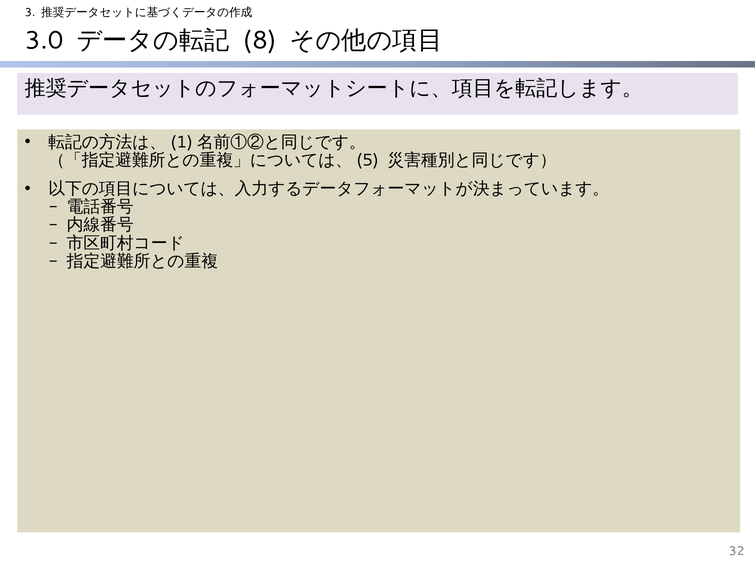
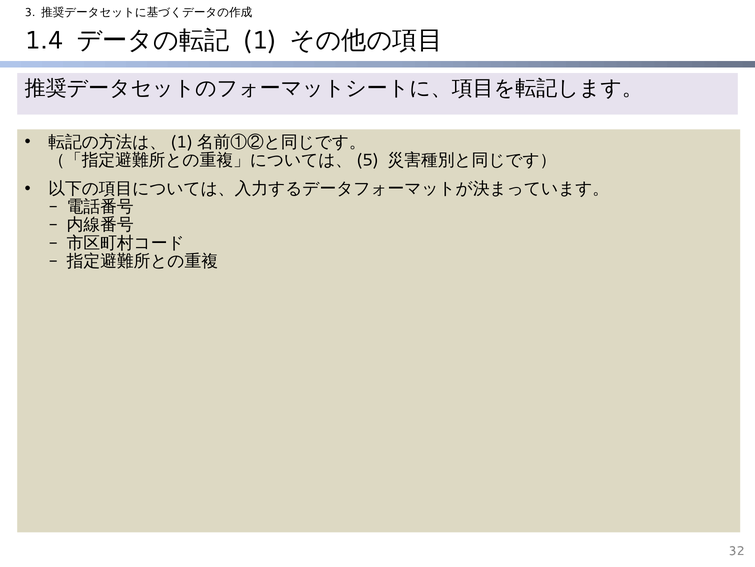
3.0: 3.0 -> 1.4 (44, 41)
8: 8 -> 1 (260, 41)
